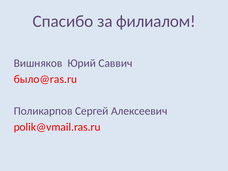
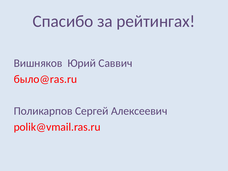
филиалом: филиалом -> рейтингах (156, 21)
